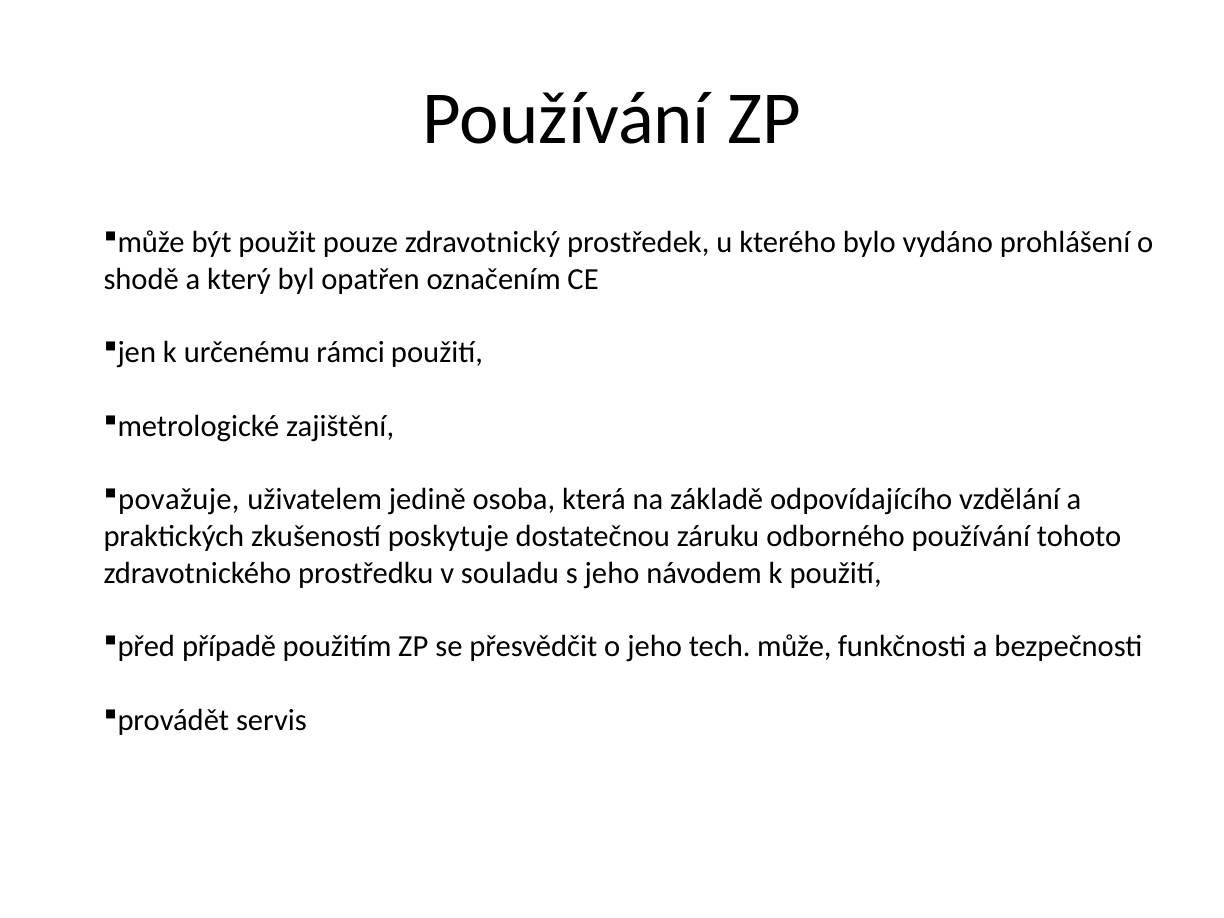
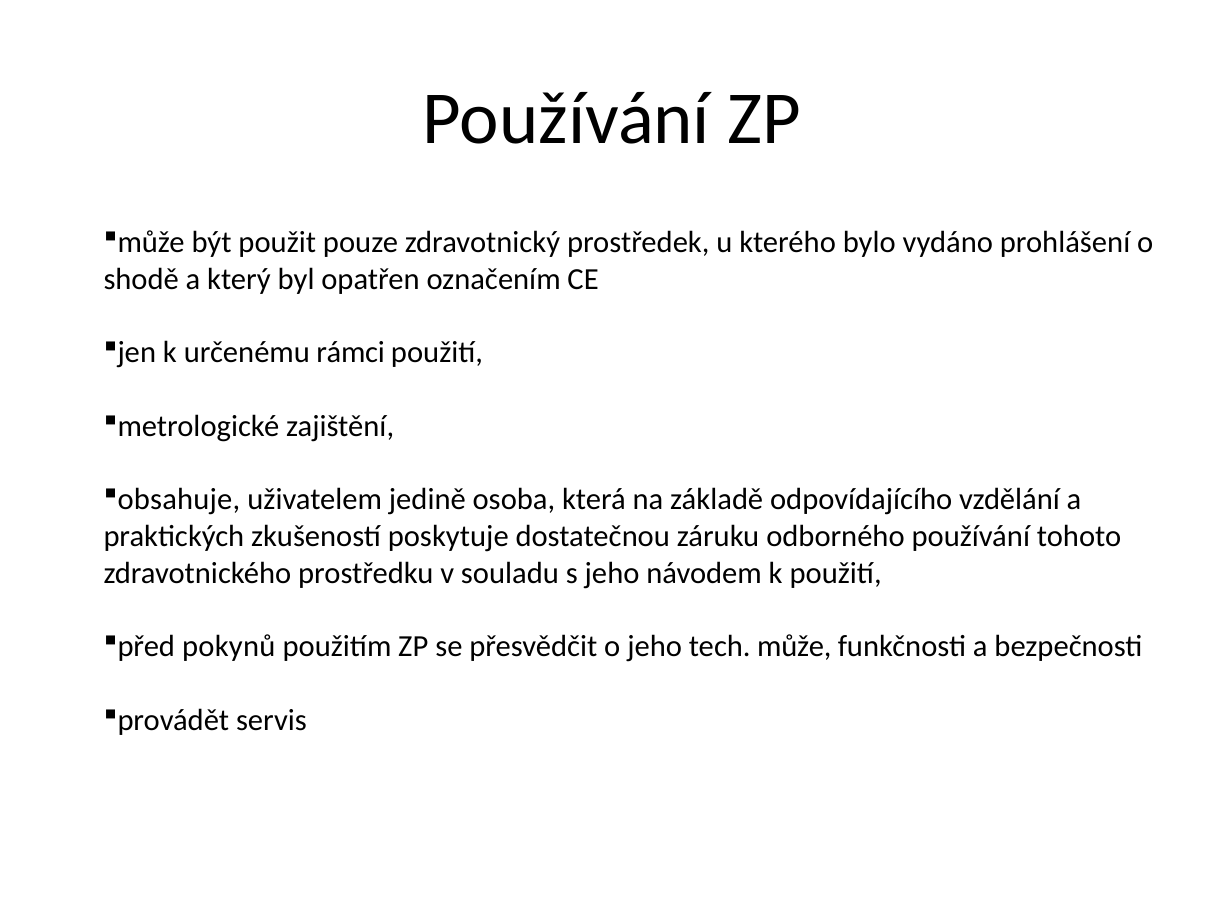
považuje: považuje -> obsahuje (179, 500)
případě: případě -> pokynů (229, 647)
